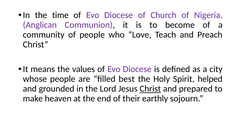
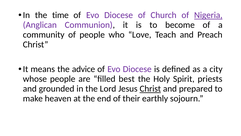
Nigeria underline: none -> present (208, 15)
values: values -> advice (84, 69)
helped: helped -> priests (210, 79)
